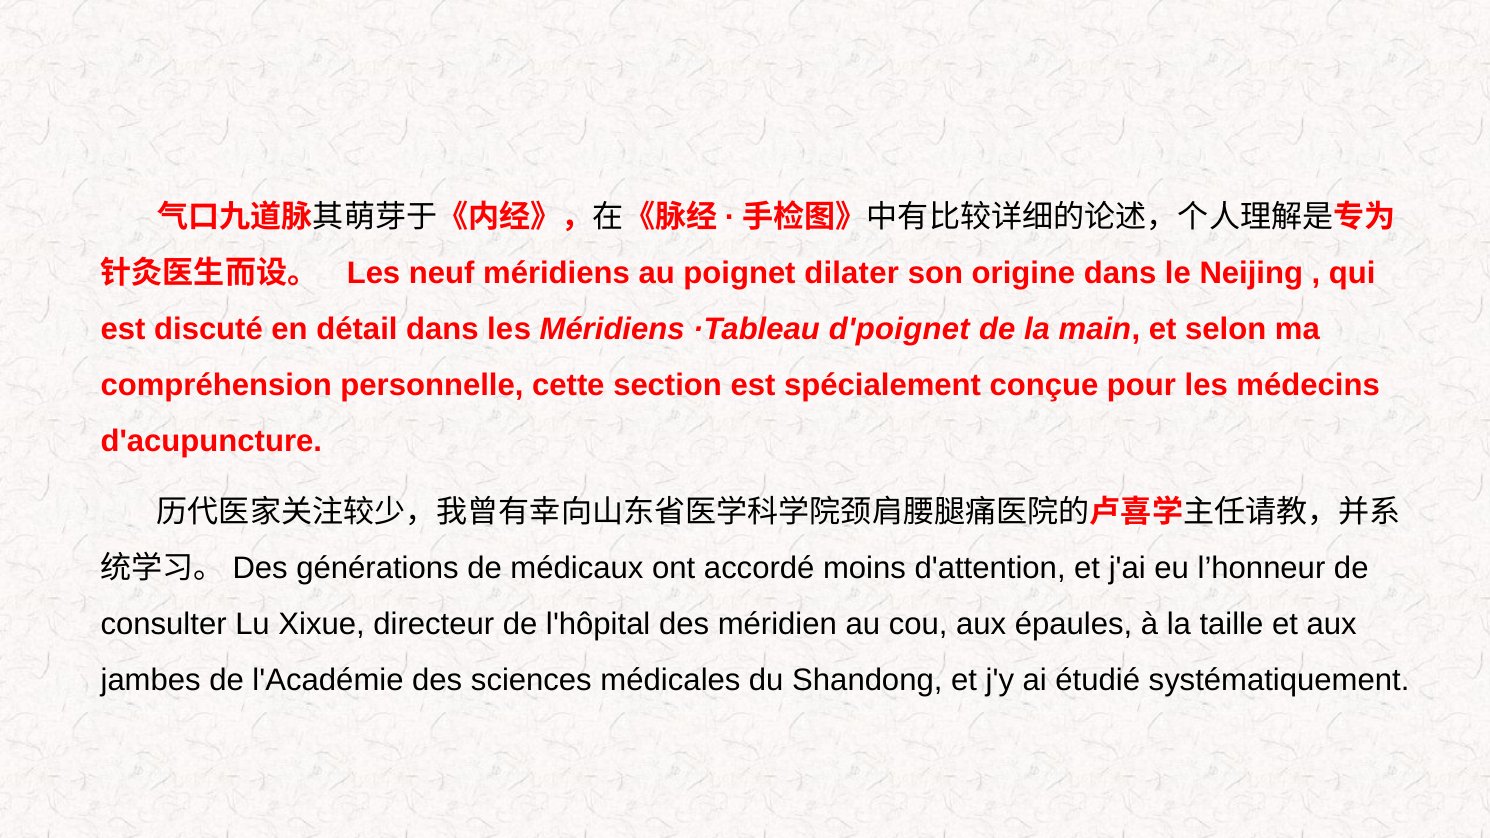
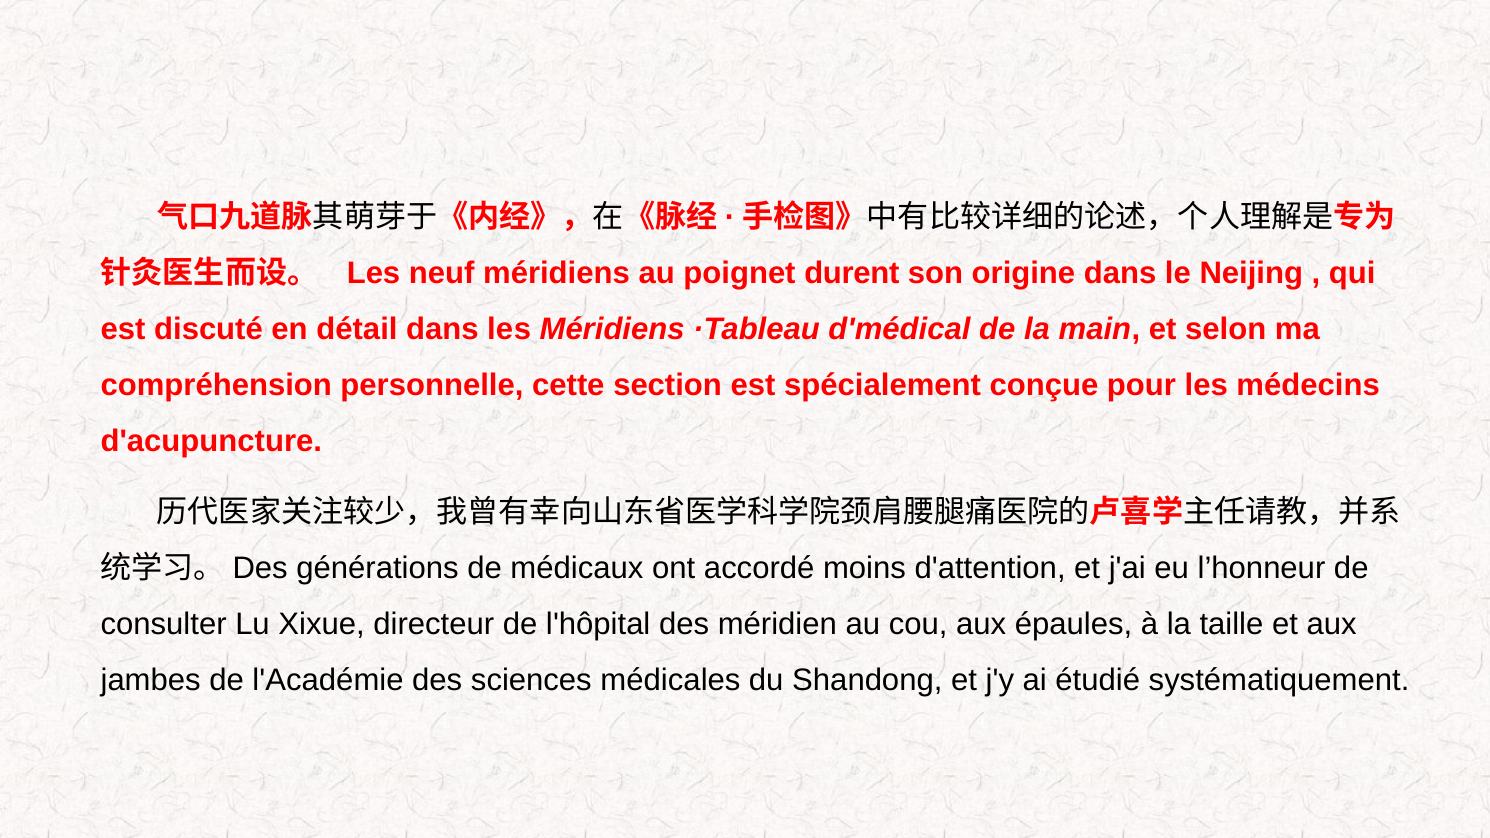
dilater: dilater -> durent (852, 274)
d'poignet: d'poignet -> d'médical (899, 329)
